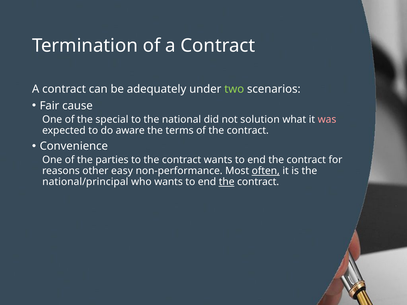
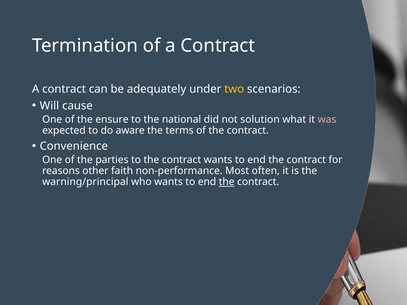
two colour: light green -> yellow (234, 89)
Fair: Fair -> Will (49, 106)
special: special -> ensure (112, 120)
easy: easy -> faith (122, 171)
often underline: present -> none (266, 171)
national/principal: national/principal -> warning/principal (85, 182)
